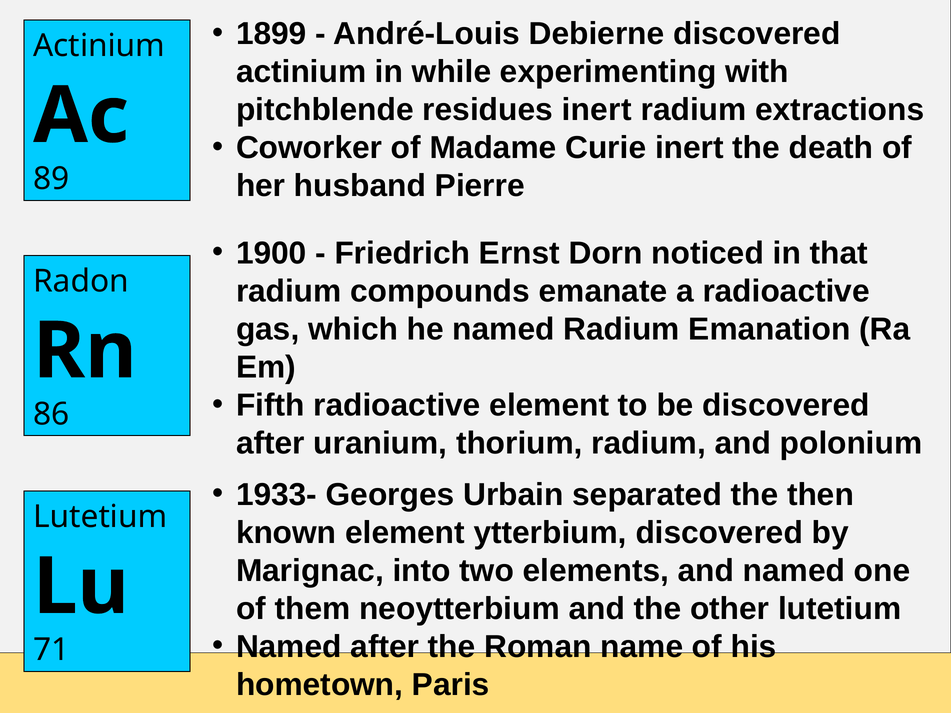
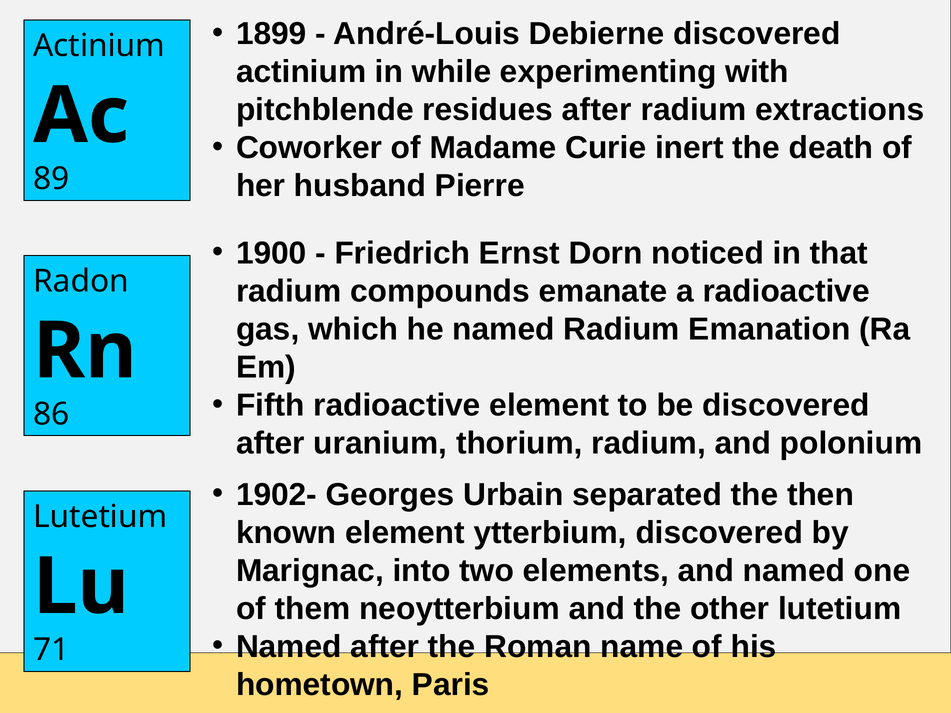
residues inert: inert -> after (597, 110)
1933-: 1933- -> 1902- (277, 495)
